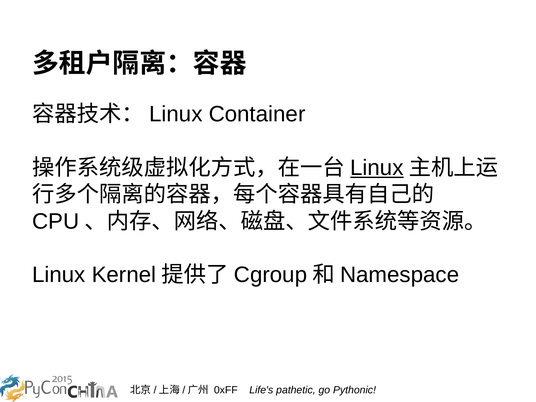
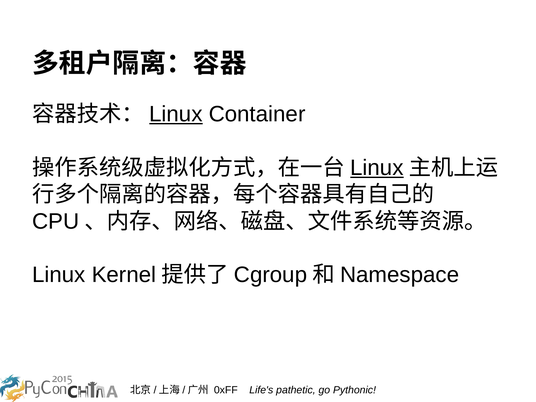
Linux underline: none -> present (176, 114)
